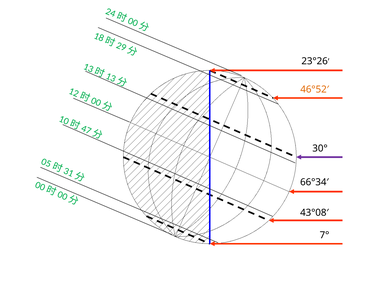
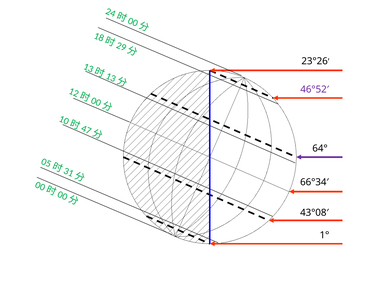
46°52′ colour: orange -> purple (315, 89)
30°: 30° -> 64° (320, 148)
7°: 7° -> 1° (324, 235)
